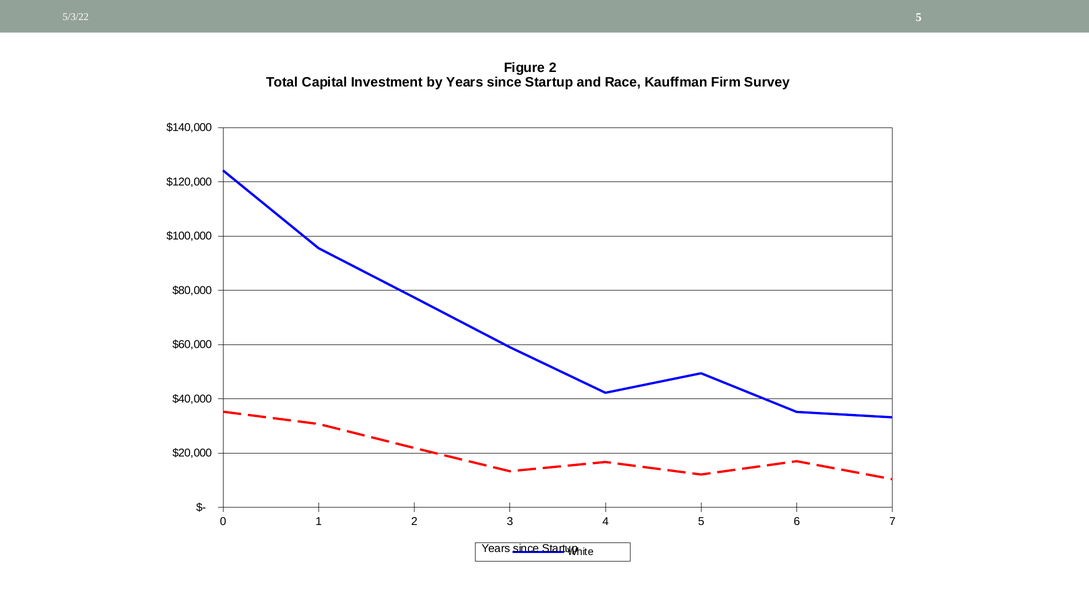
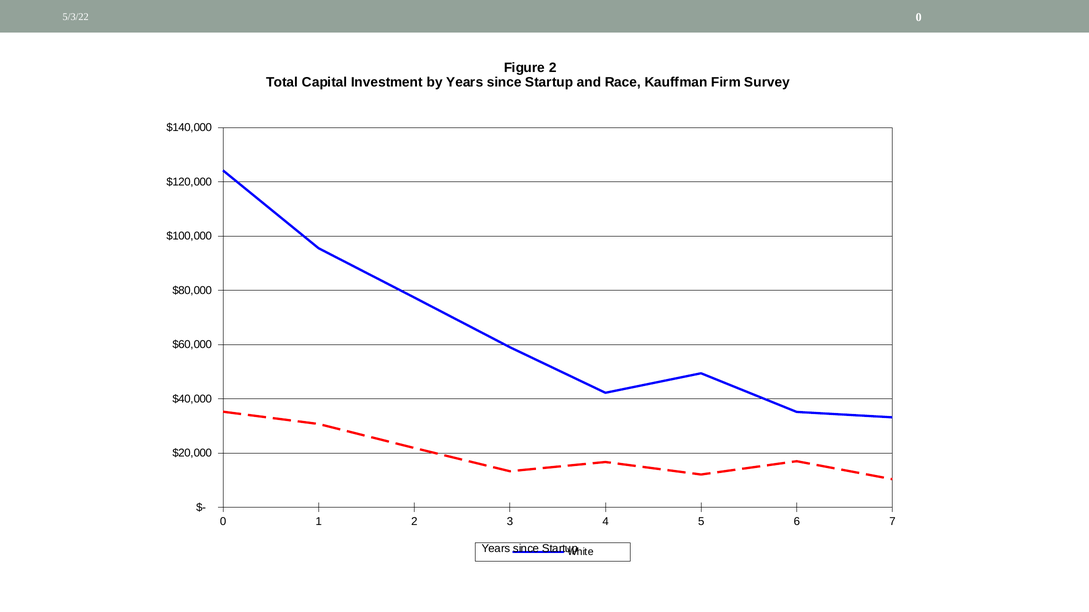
5/3/22 5: 5 -> 0 (919, 17)
